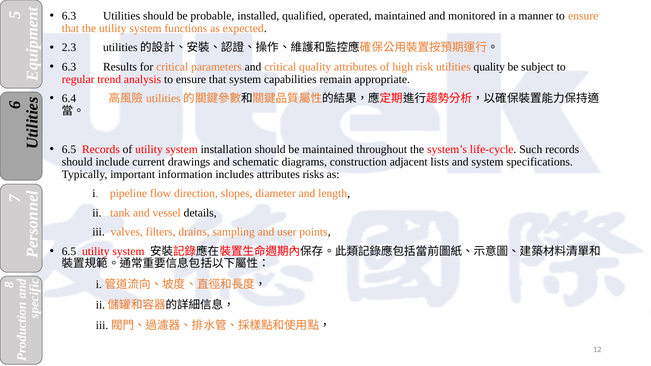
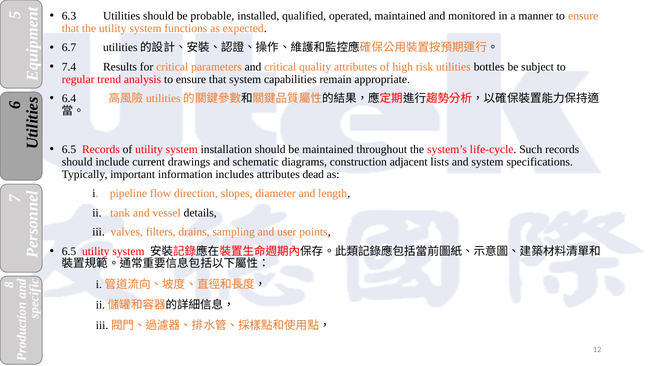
2.3: 2.3 -> 6.7 (69, 48)
6.3: 6.3 -> 7.4 (69, 67)
utilities quality: quality -> bottles (489, 67)
risks: risks -> dead (313, 174)
